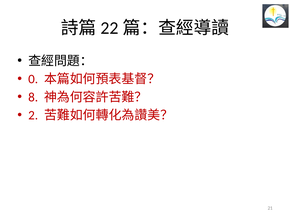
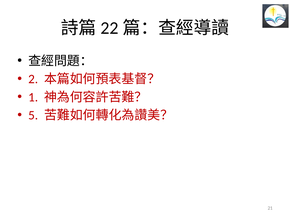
0: 0 -> 2 (33, 79)
8: 8 -> 1 (33, 97)
2: 2 -> 5 (33, 115)
